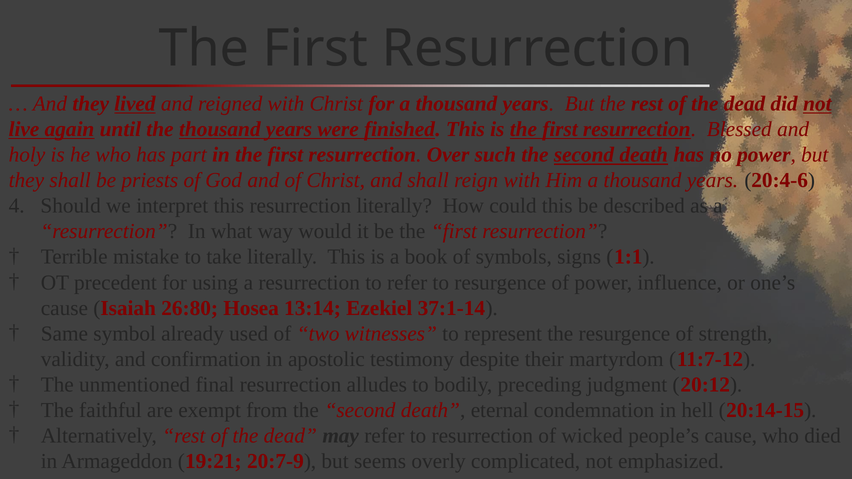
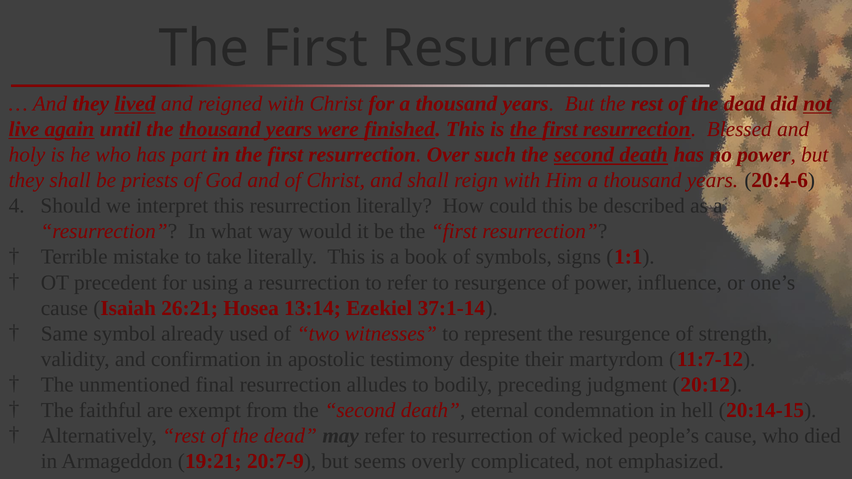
26:80: 26:80 -> 26:21 (190, 308)
